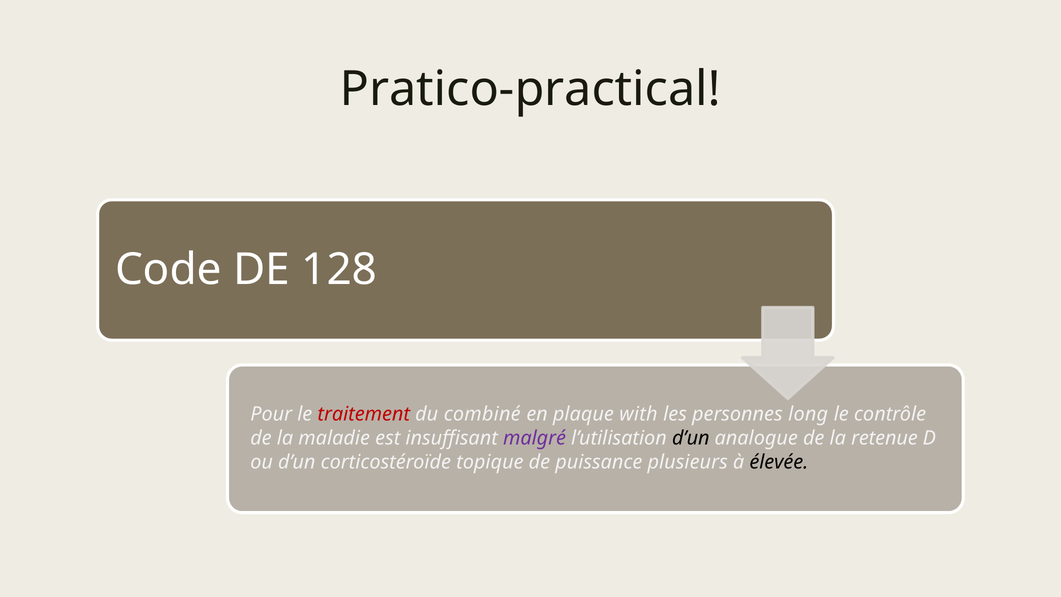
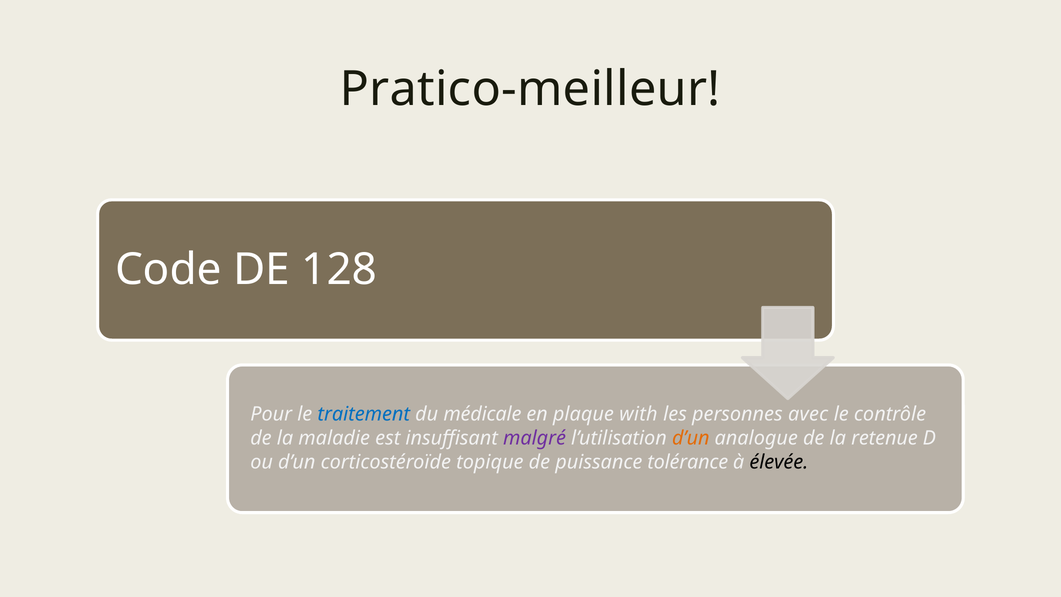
Pratico-practical: Pratico-practical -> Pratico-meilleur (530, 89)
traitement colour: red -> blue (364, 414)
combiné: combiné -> médicale (482, 414)
long: long -> avec (808, 414)
d’un colour: black -> orange (691, 438)
plusieurs: plusieurs -> tolérance (688, 462)
